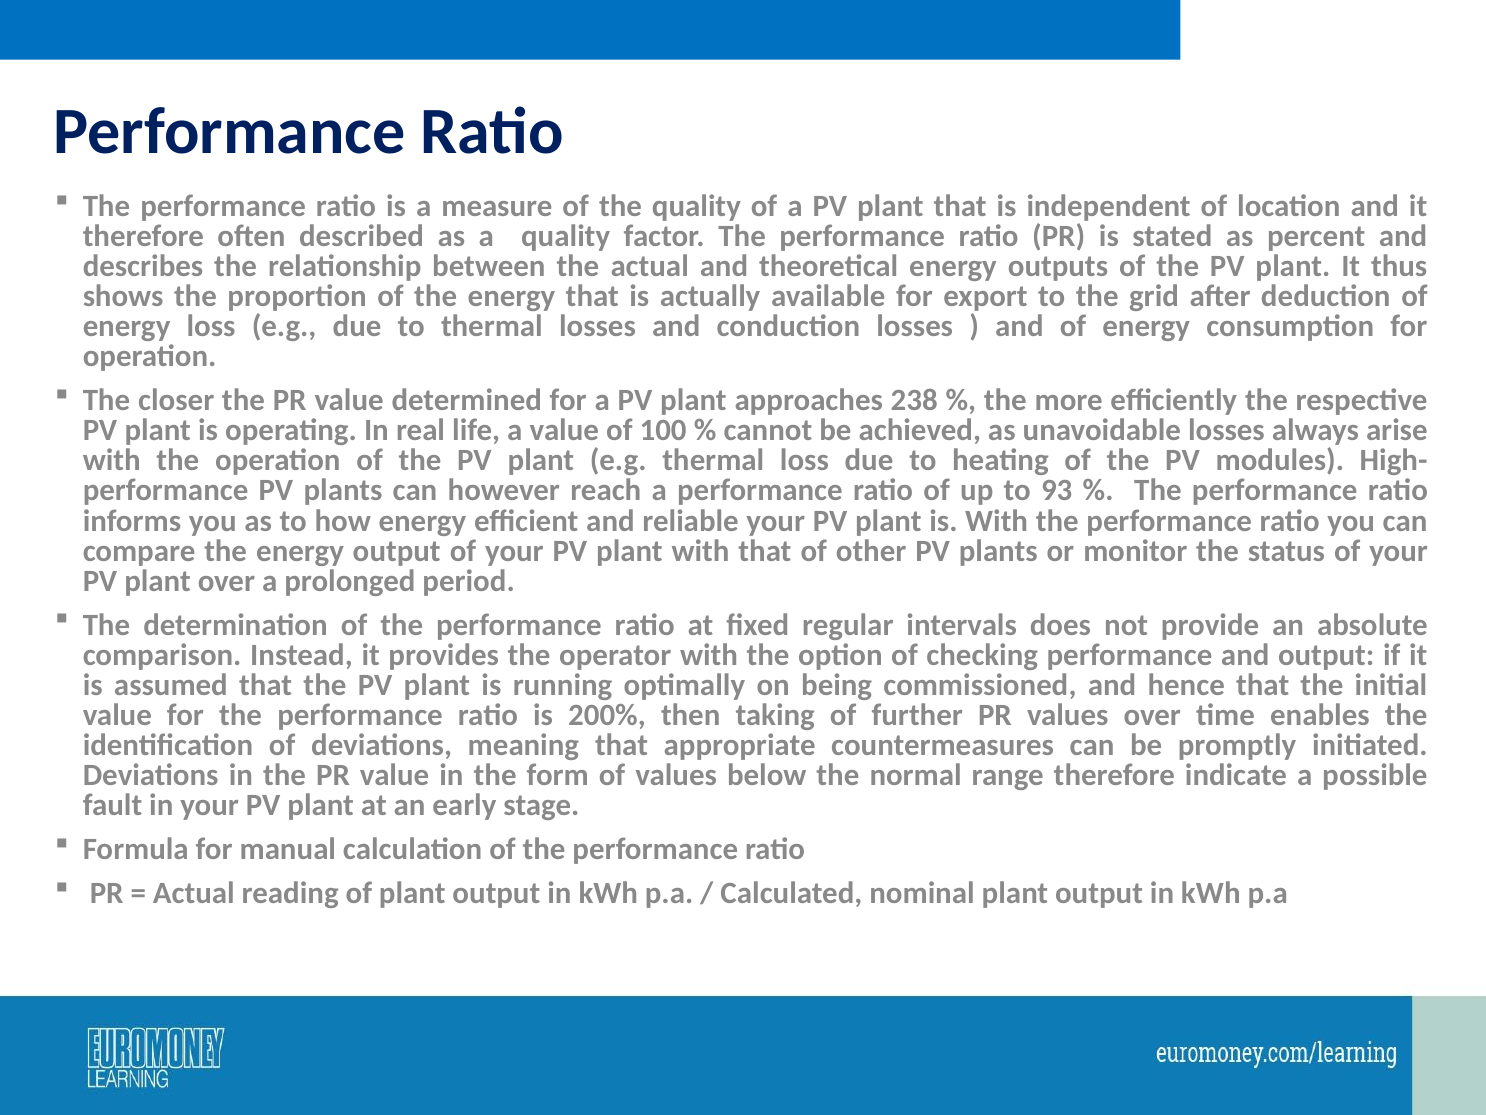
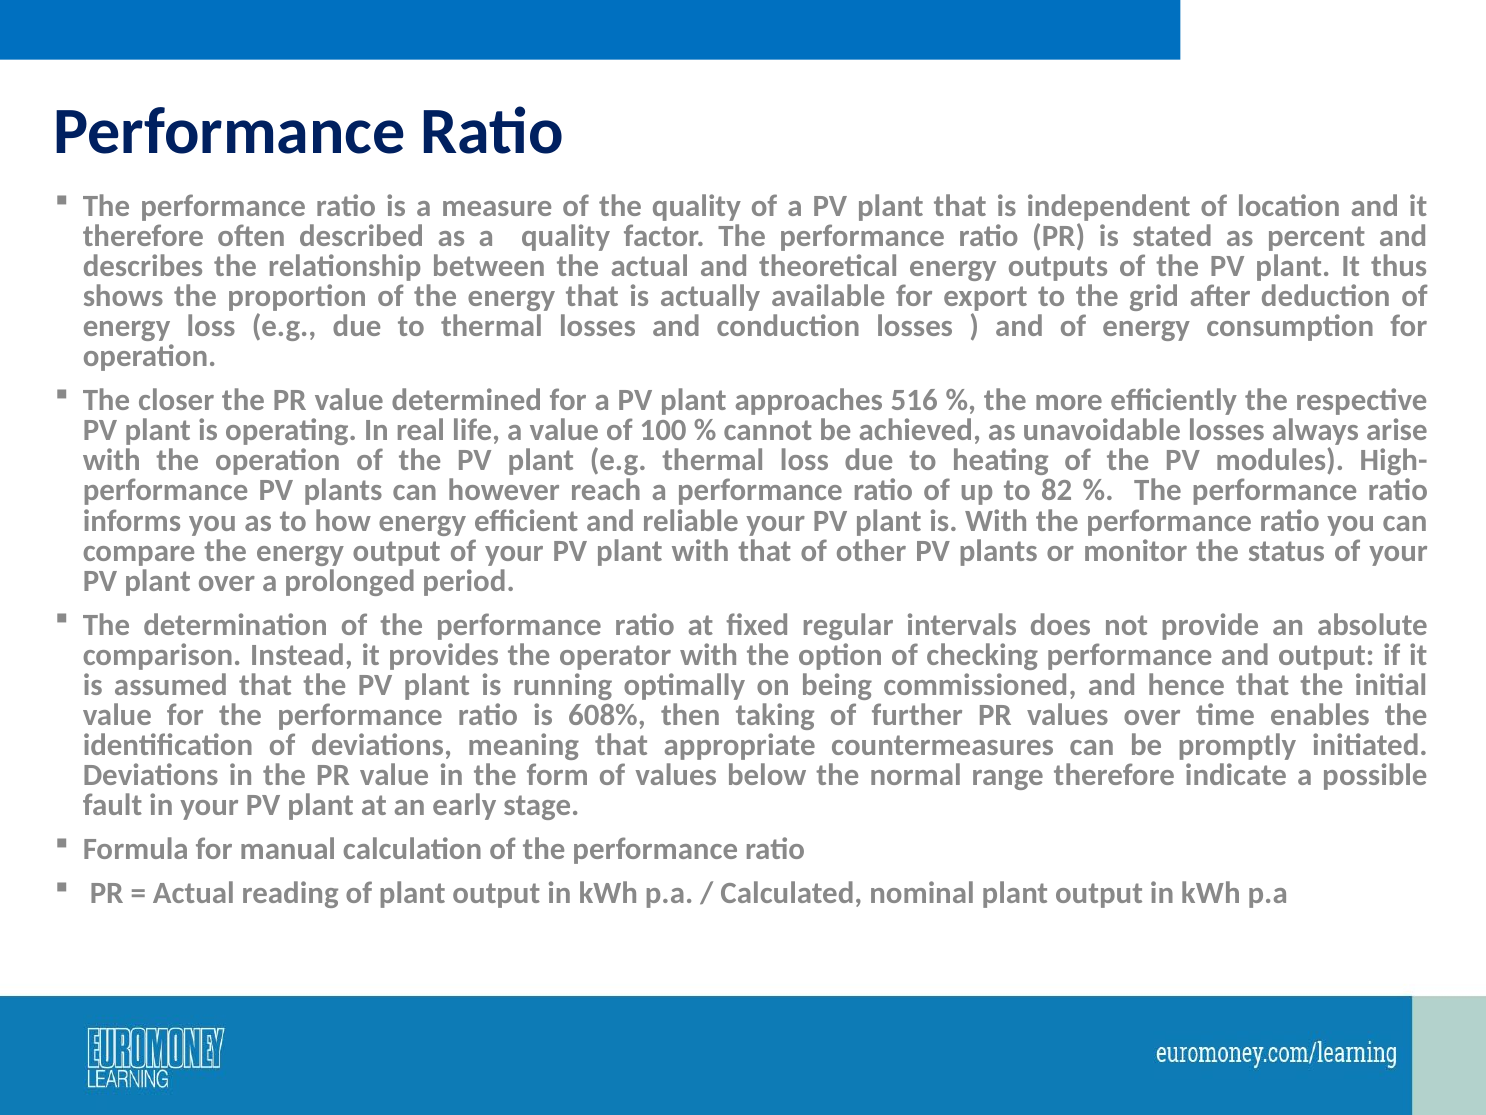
238: 238 -> 516 (914, 400)
93: 93 -> 82 (1057, 491)
200%: 200% -> 608% (607, 715)
